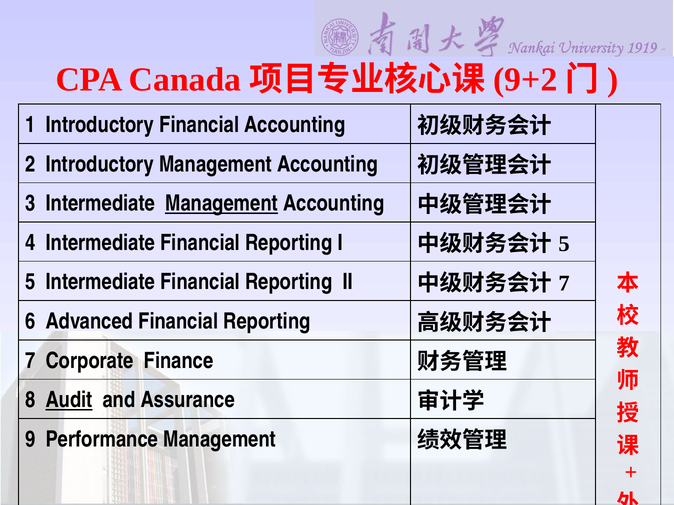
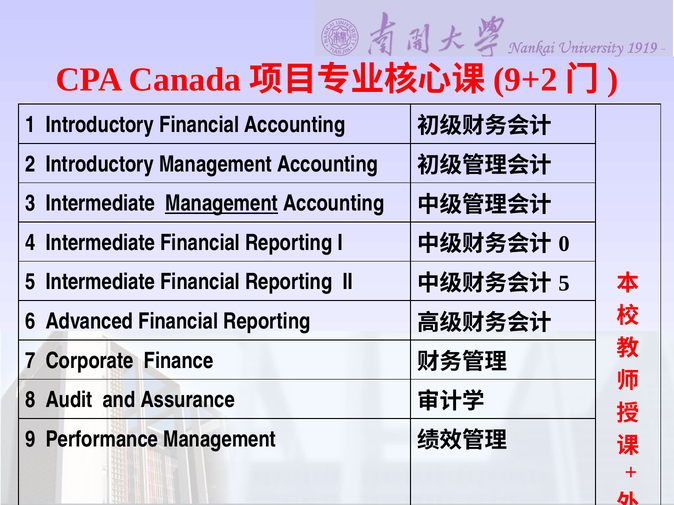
5: 5 -> 0 (564, 244)
7: 7 -> 5 (564, 284)
Audit underline: present -> none (69, 400)
